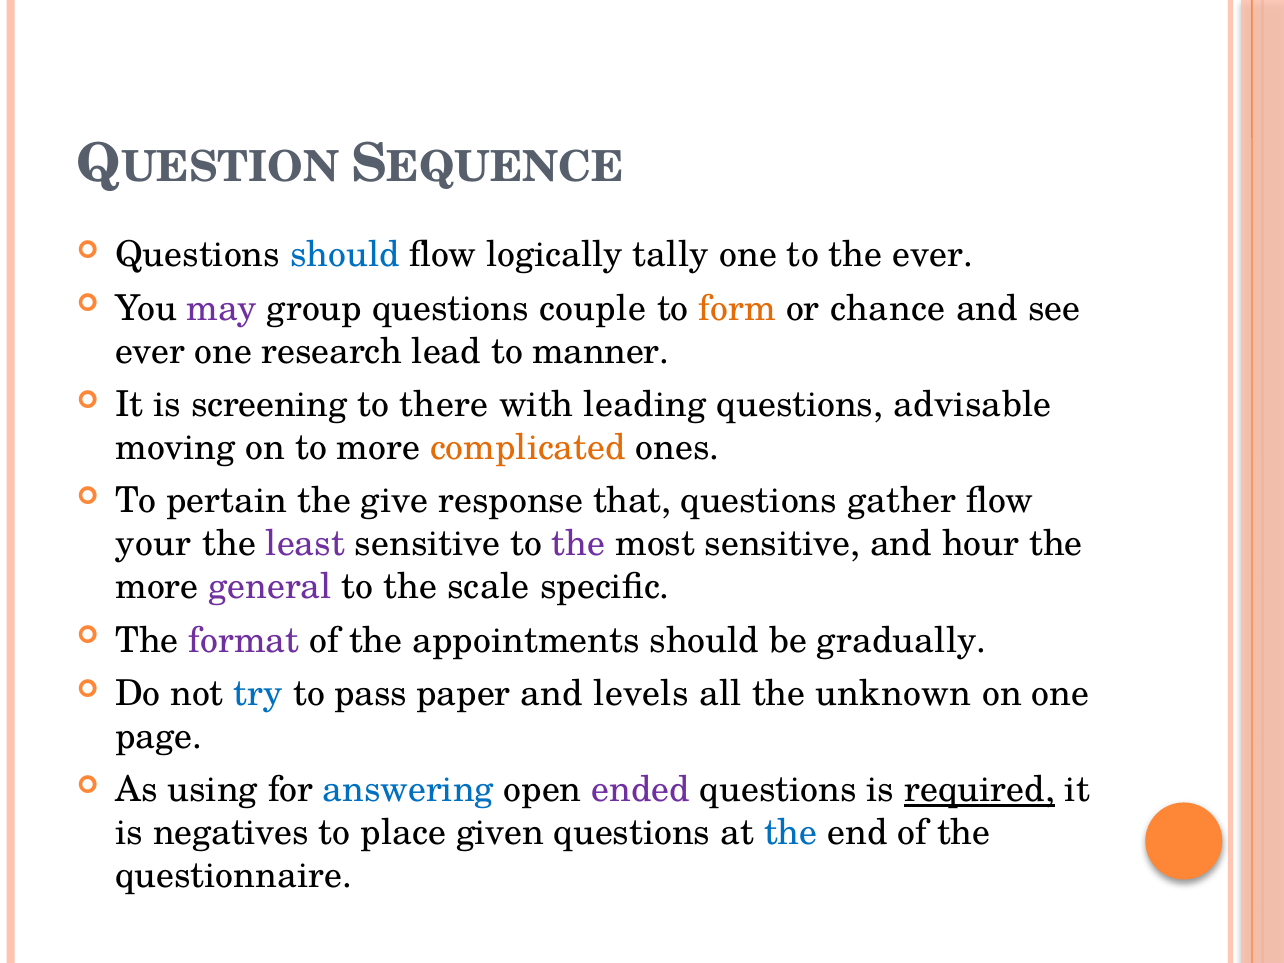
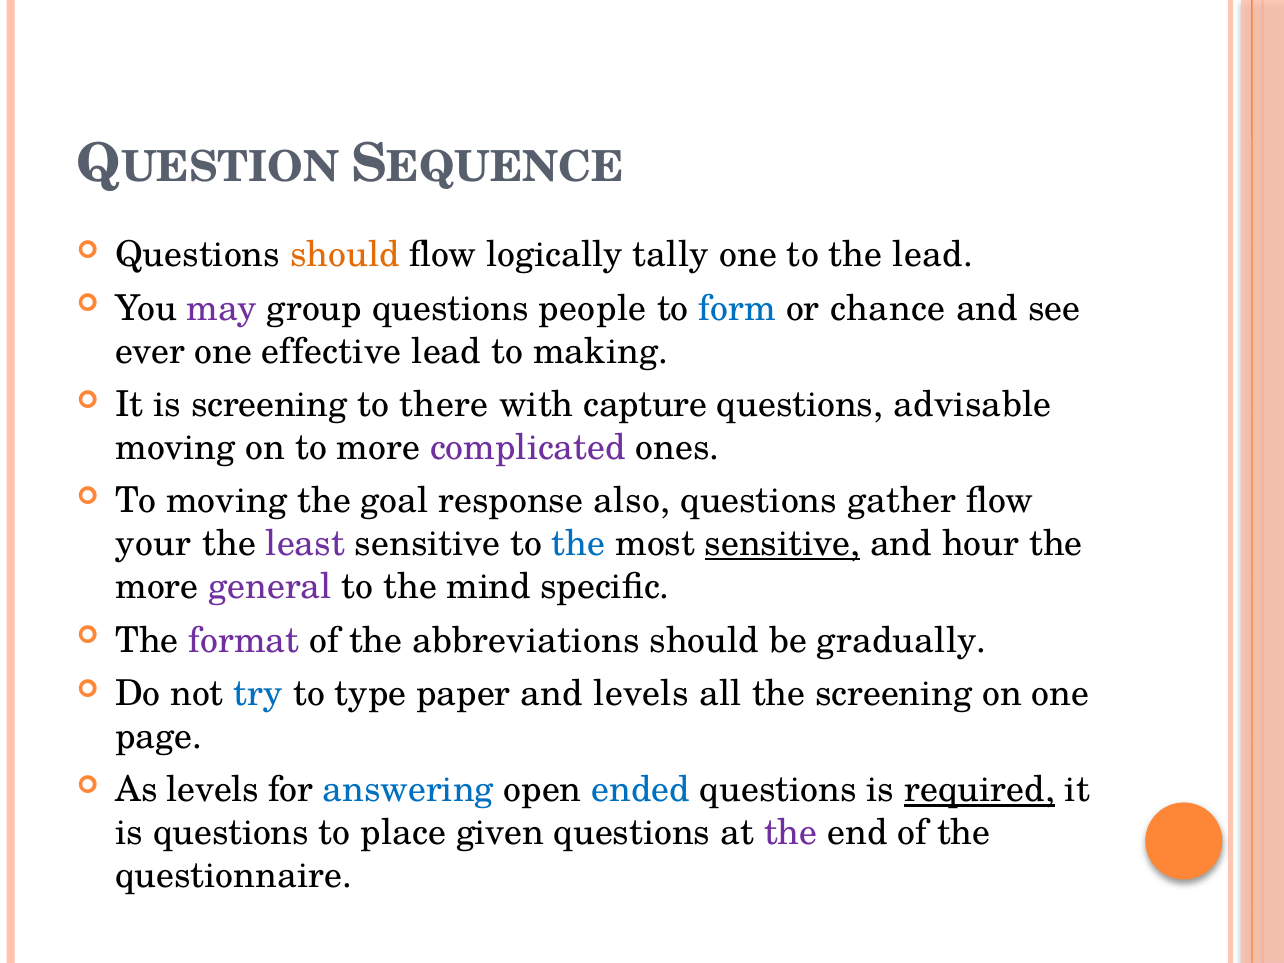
should colour: blue -> orange (345, 255)
the ever: ever -> lead (933, 255)
couple: couple -> people (593, 308)
form colour: orange -> blue (737, 308)
research: research -> effective (332, 351)
manner: manner -> making (601, 351)
leading: leading -> capture (645, 405)
complicated colour: orange -> purple (528, 448)
To pertain: pertain -> moving (227, 501)
give: give -> goal (395, 501)
that: that -> also (632, 501)
the colour: purple -> blue (579, 544)
sensitive underline: none -> present (783, 544)
scale: scale -> mind (489, 587)
appointments: appointments -> abbreviations (526, 640)
pass: pass -> type (371, 694)
the unknown: unknown -> screening (894, 694)
As using: using -> levels (213, 790)
ended colour: purple -> blue (641, 790)
is negatives: negatives -> questions (231, 833)
the colour: blue -> purple (791, 833)
